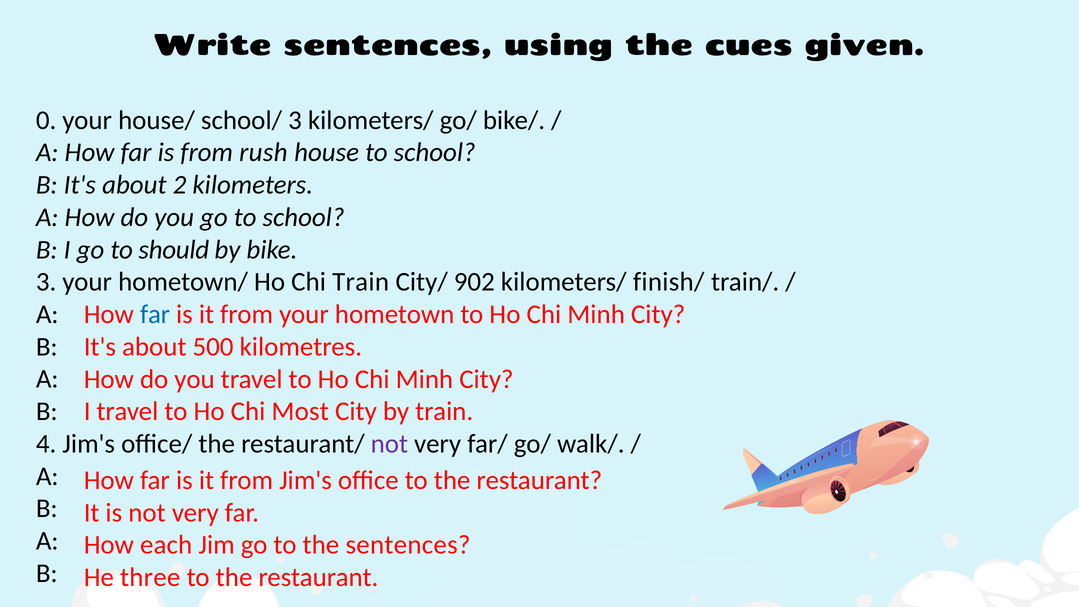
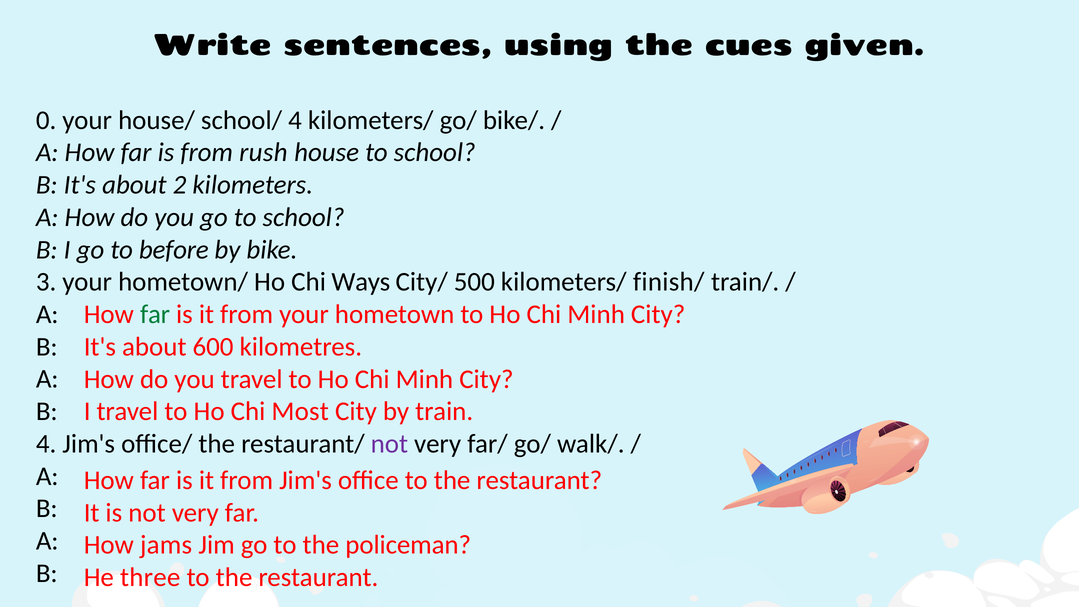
school/ 3: 3 -> 4 (295, 120)
should: should -> before (174, 250)
Chi Train: Train -> Ways (361, 282)
902: 902 -> 500 (474, 282)
far colour: blue -> green (155, 314)
500: 500 -> 600 (213, 347)
each: each -> jams (166, 545)
the sentences: sentences -> policeman (408, 545)
